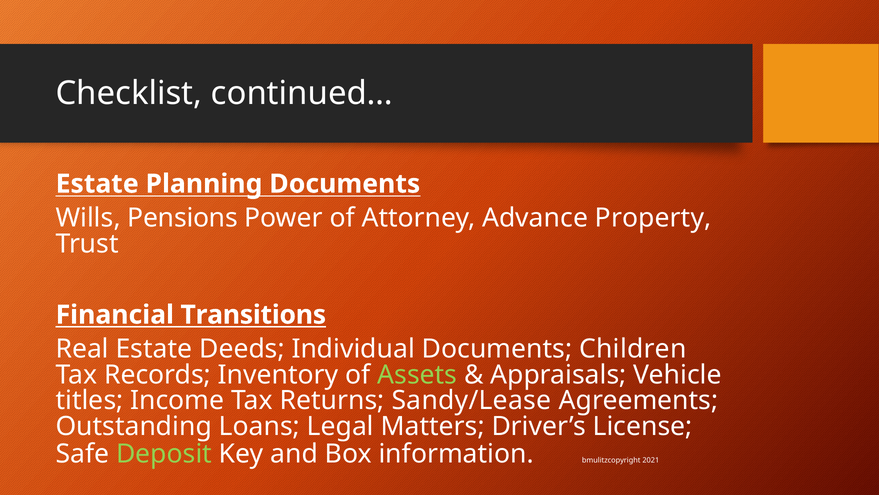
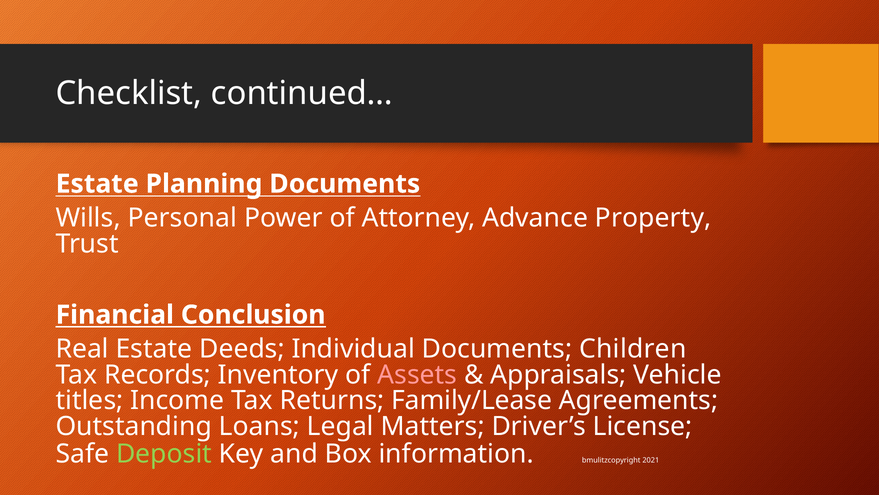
Pensions: Pensions -> Personal (182, 218)
Transitions: Transitions -> Conclusion (253, 315)
Assets colour: light green -> pink (417, 374)
Sandy/Lease: Sandy/Lease -> Family/Lease (472, 400)
